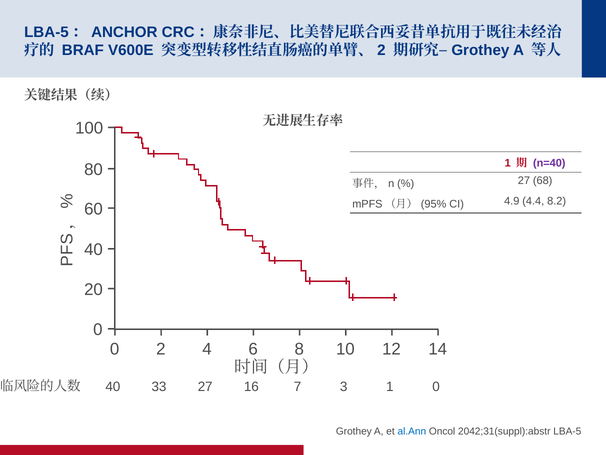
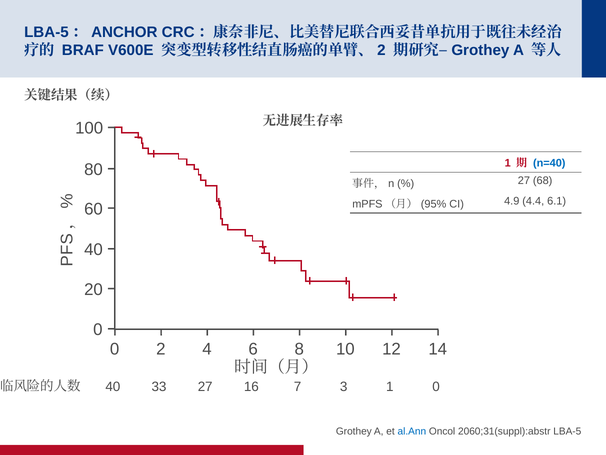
n=40 colour: purple -> blue (549, 163)
8.2: 8.2 -> 6.1 (557, 201)
2042;31(suppl):abstr: 2042;31(suppl):abstr -> 2060;31(suppl):abstr (504, 431)
